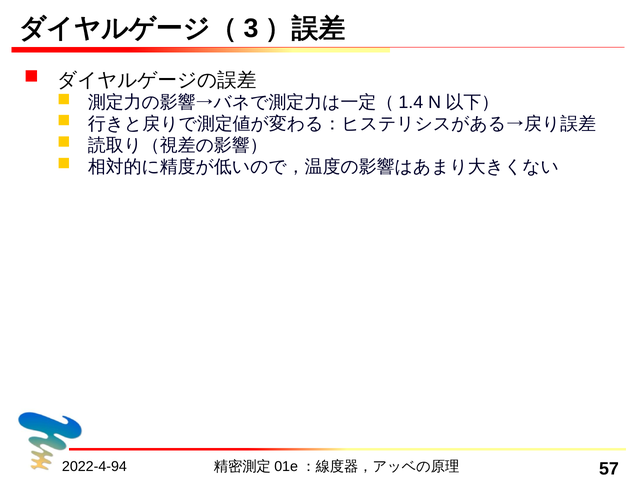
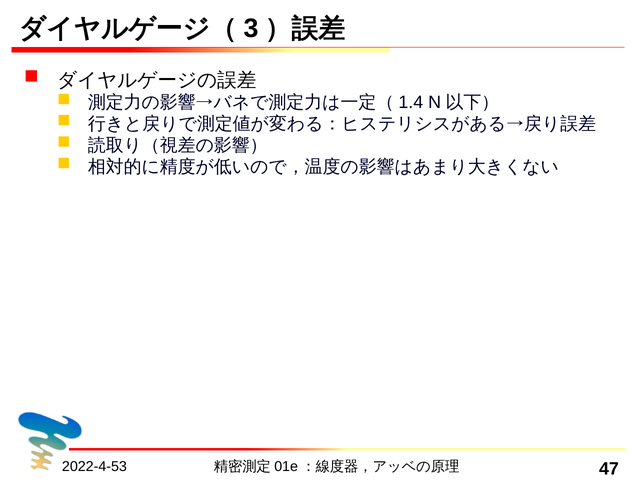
2022-4-94: 2022-4-94 -> 2022-4-53 (94, 467)
57: 57 -> 47 (609, 469)
